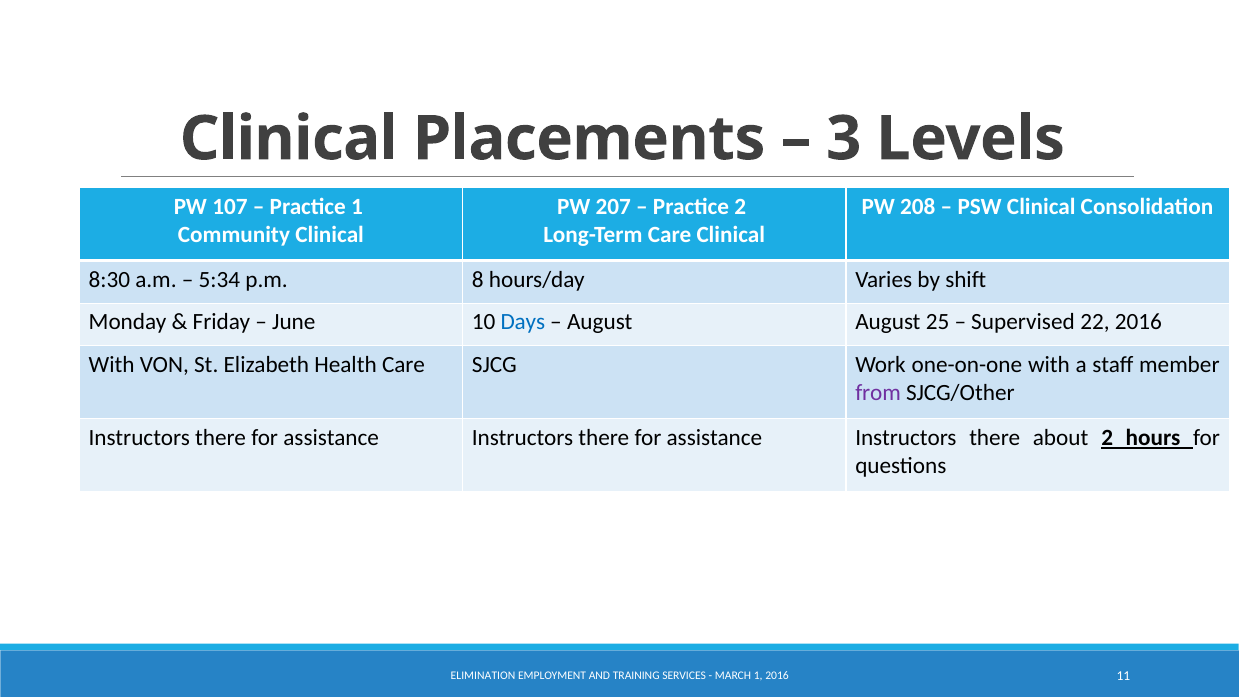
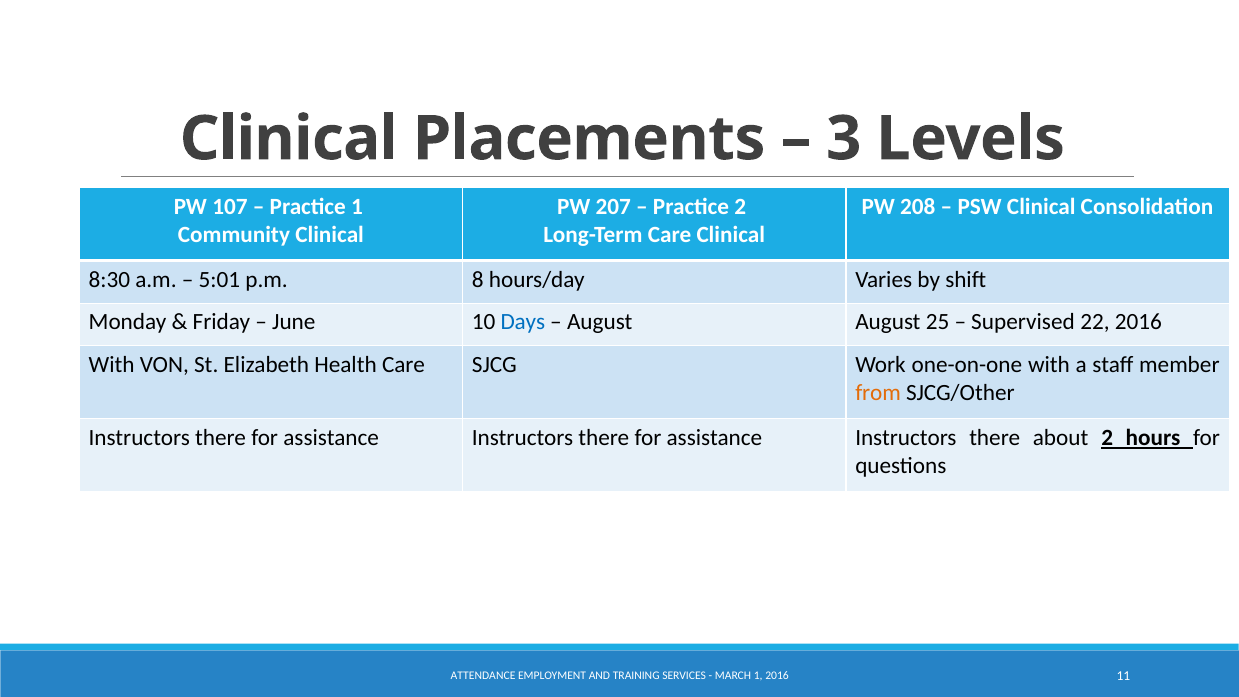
5:34: 5:34 -> 5:01 (219, 280)
from colour: purple -> orange (878, 393)
ELIMINATION: ELIMINATION -> ATTENDANCE (483, 676)
